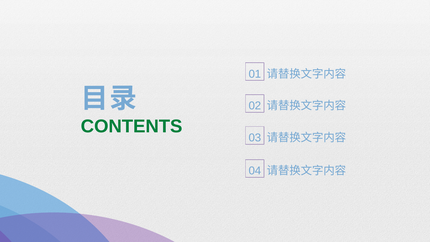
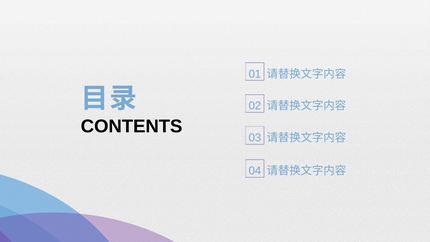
CONTENTS colour: green -> black (132, 126)
